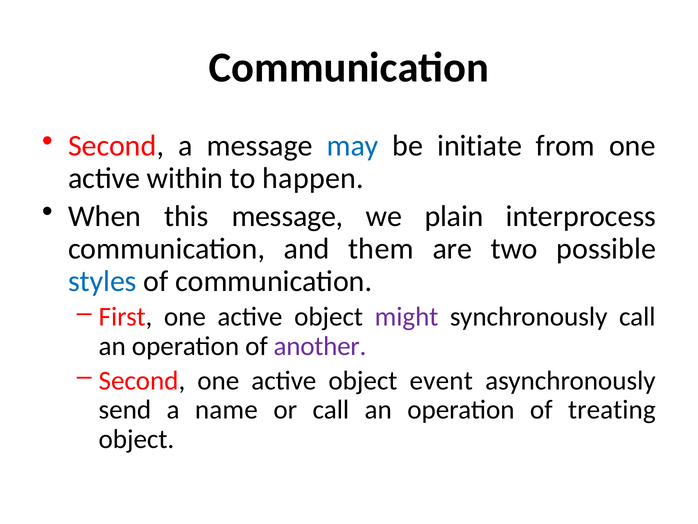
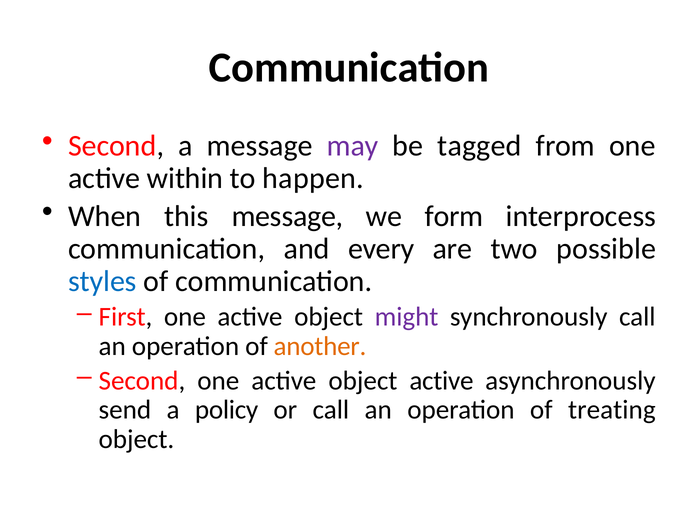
may colour: blue -> purple (353, 146)
initiate: initiate -> tagged (480, 146)
plain: plain -> form (454, 216)
them: them -> every (381, 249)
another colour: purple -> orange (320, 346)
object event: event -> active (441, 380)
name: name -> policy (227, 410)
